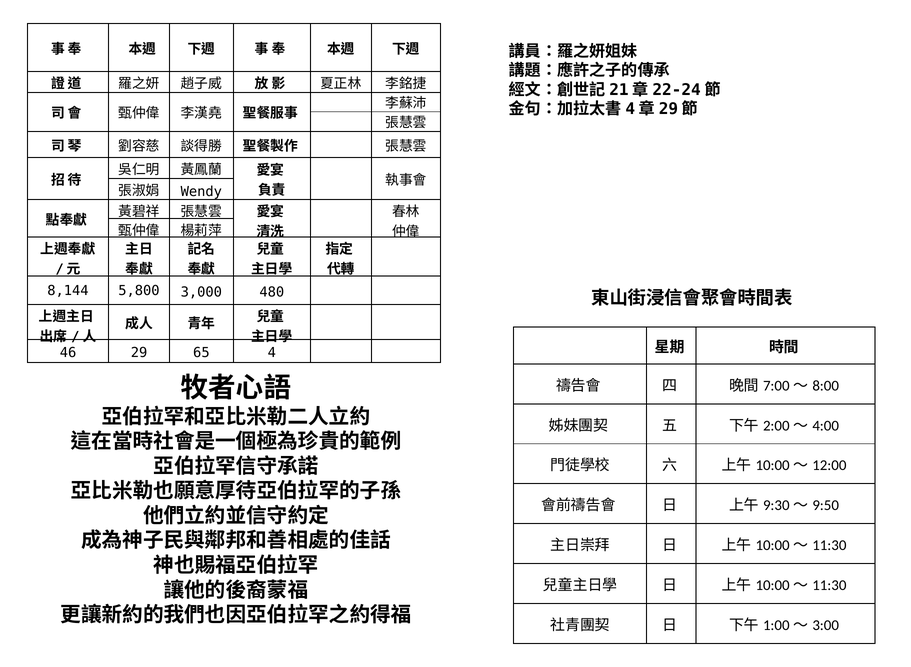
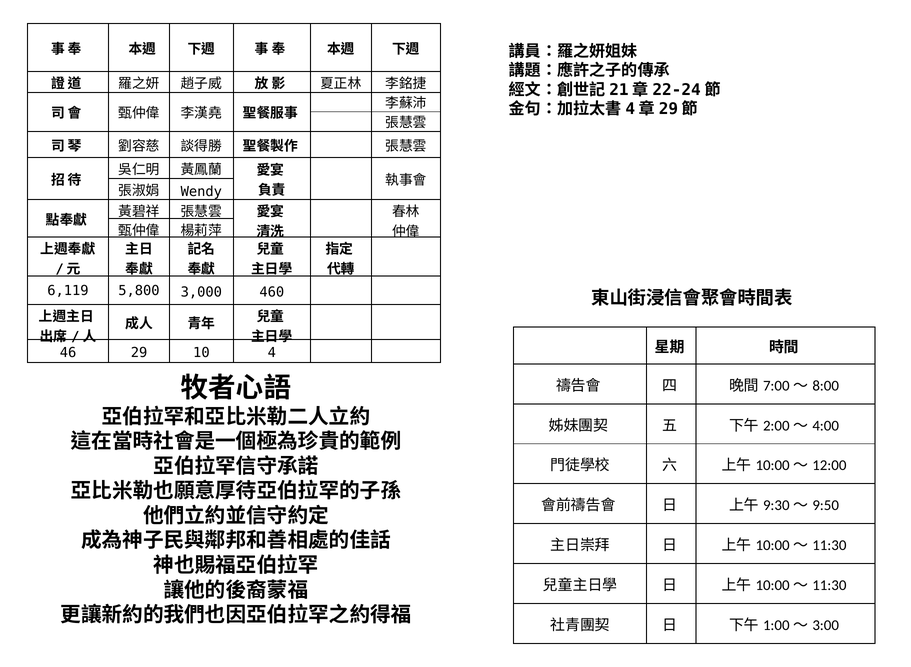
8,144: 8,144 -> 6,119 (68, 291)
480: 480 -> 460 (272, 292)
65: 65 -> 10 (201, 353)
